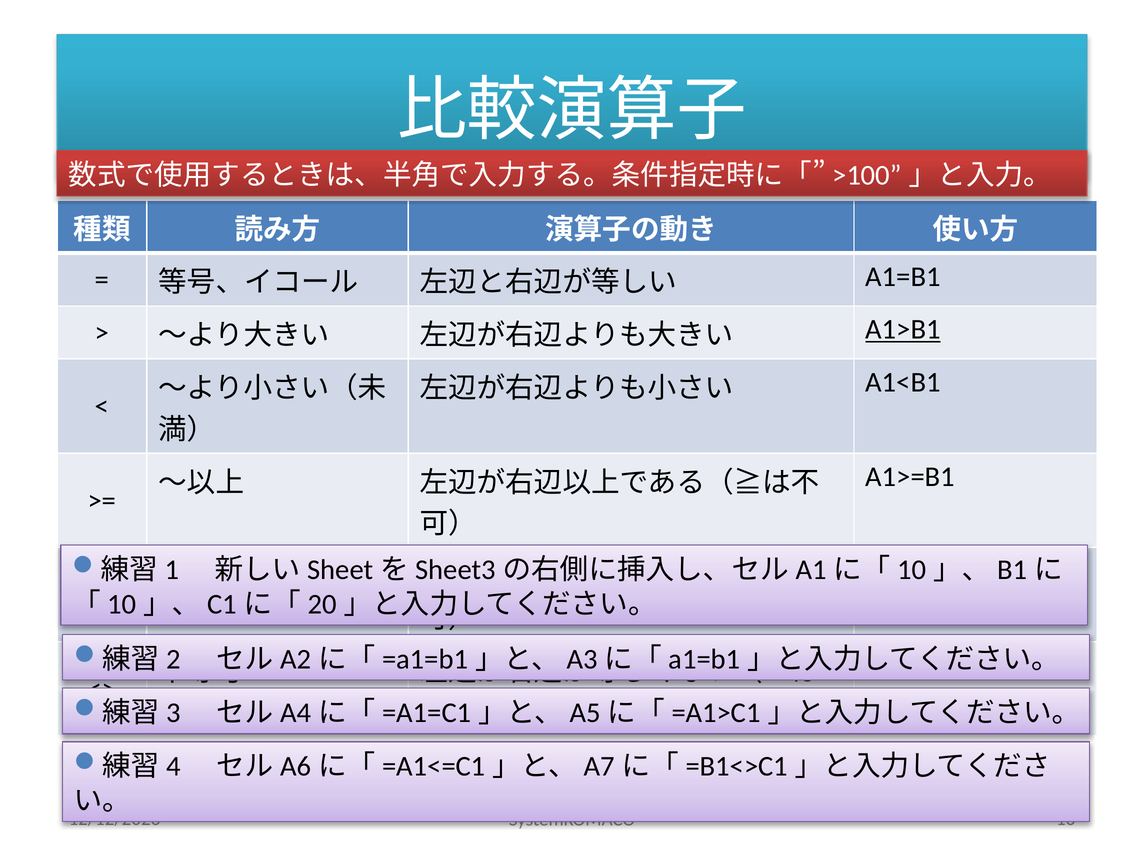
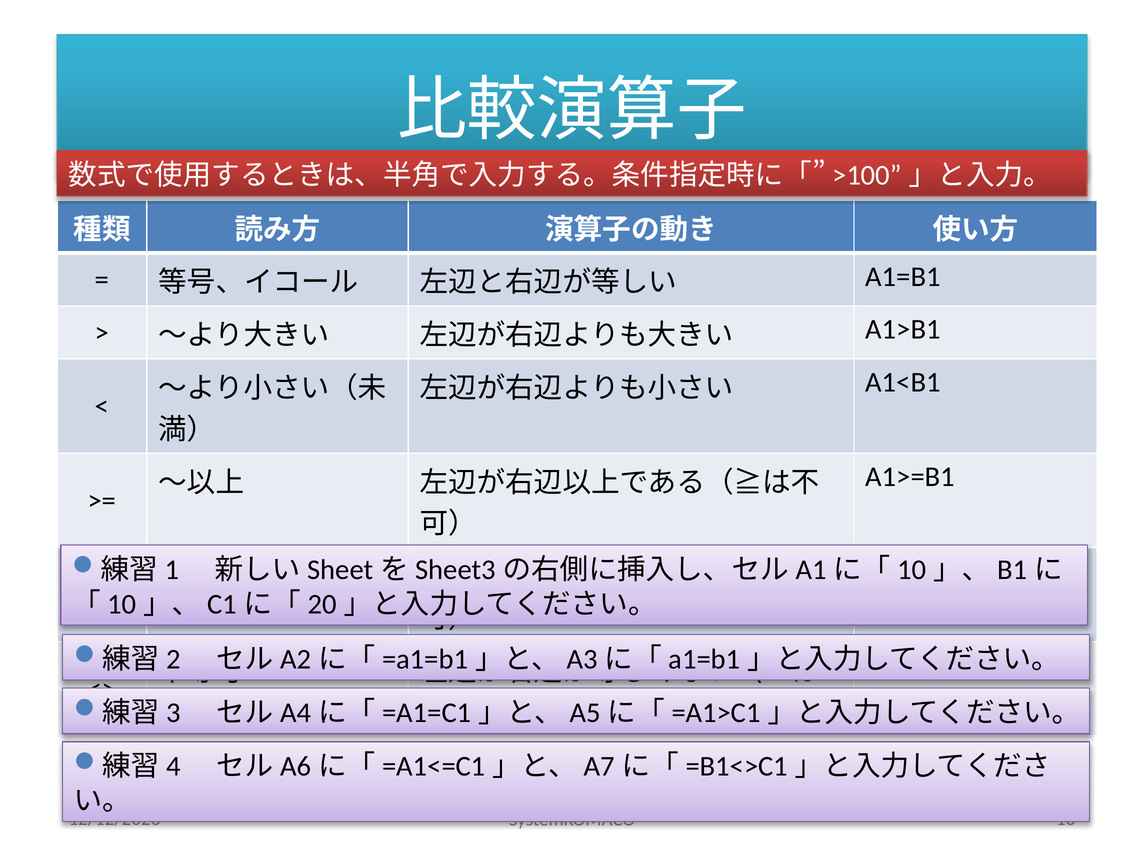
A1>B1 underline: present -> none (903, 329)
